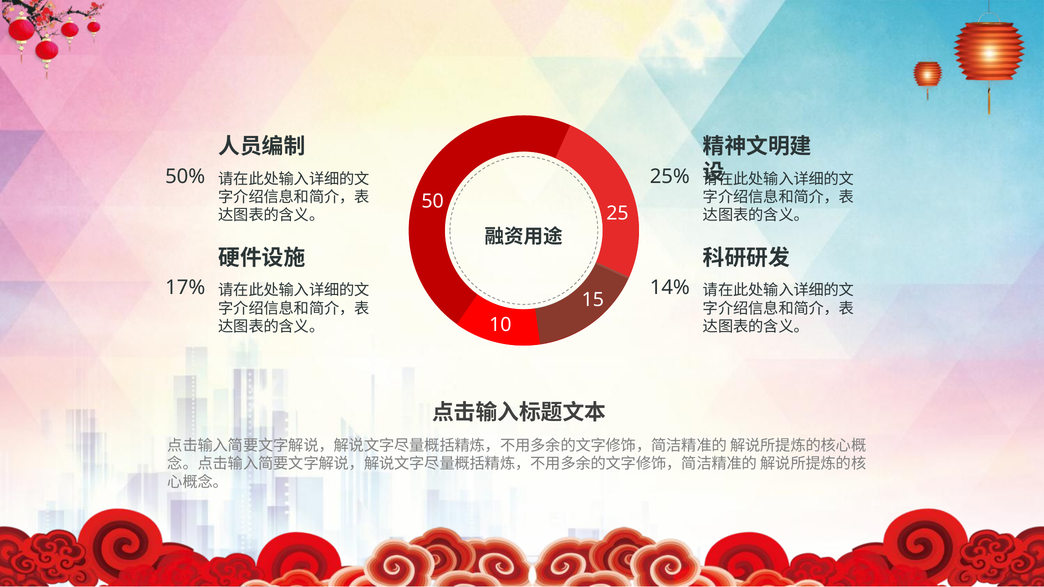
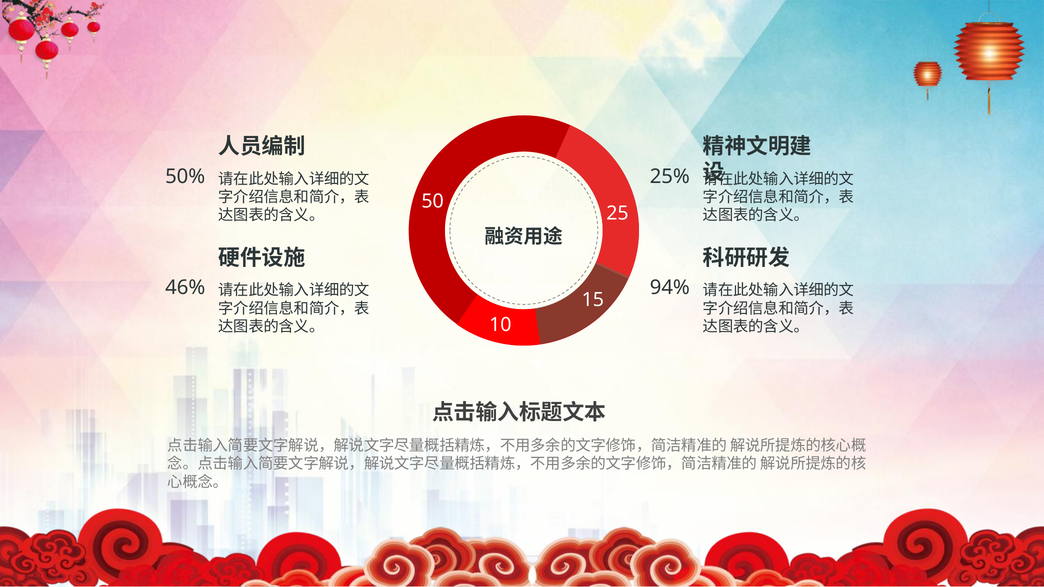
17%: 17% -> 46% (185, 288)
14%: 14% -> 94% (670, 288)
